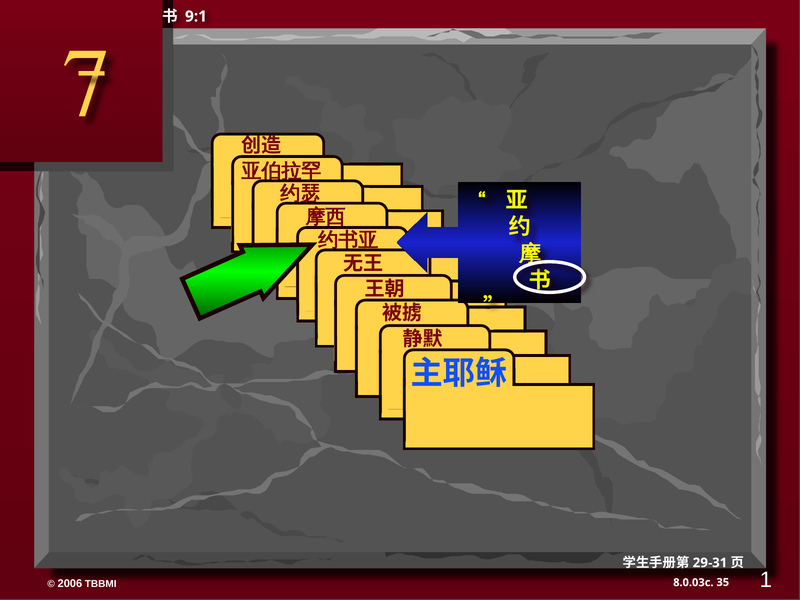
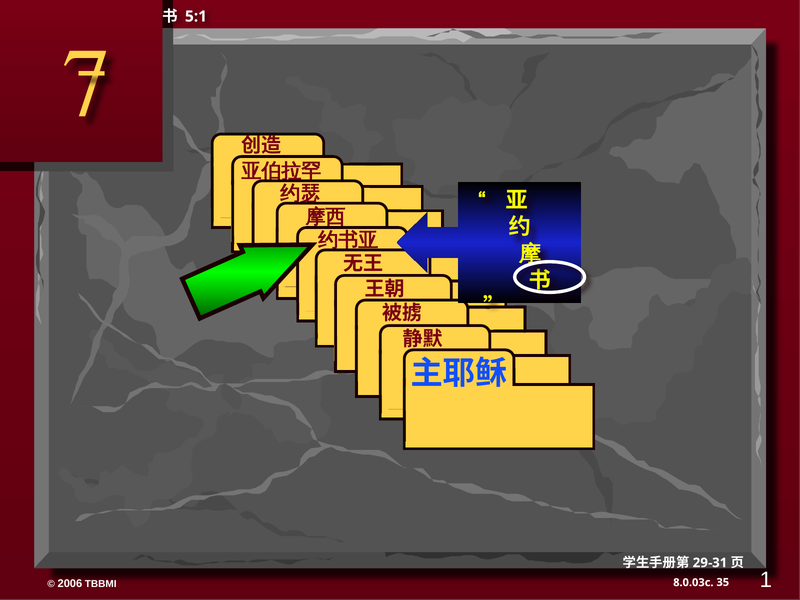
9:1: 9:1 -> 5:1 (196, 16)
